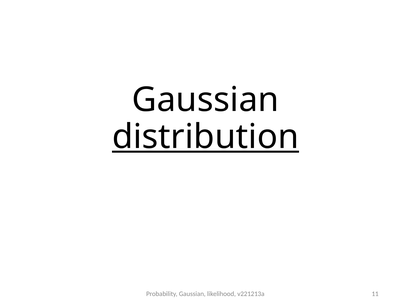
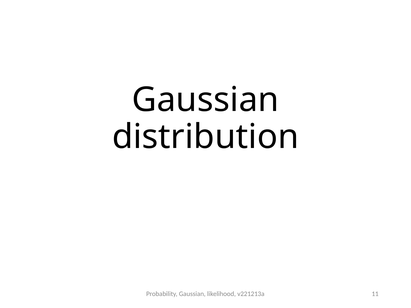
distribution underline: present -> none (205, 137)
